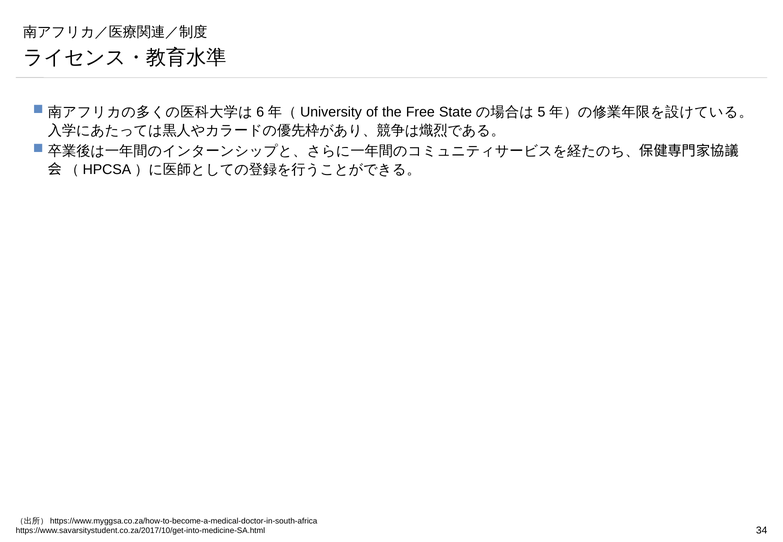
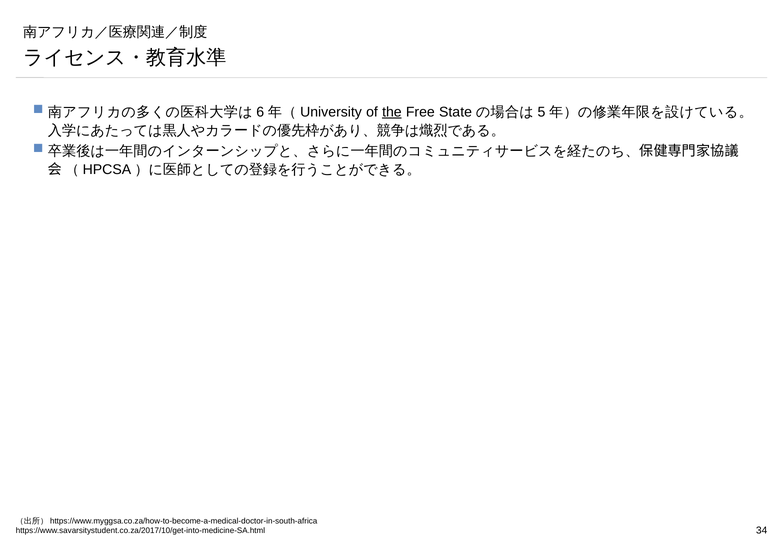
the underline: none -> present (392, 112)
